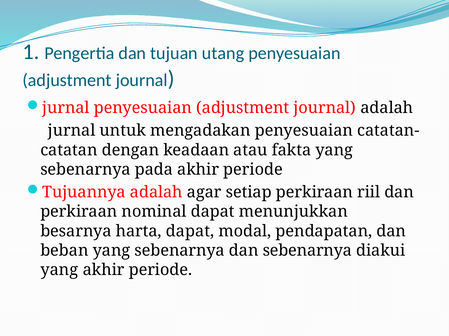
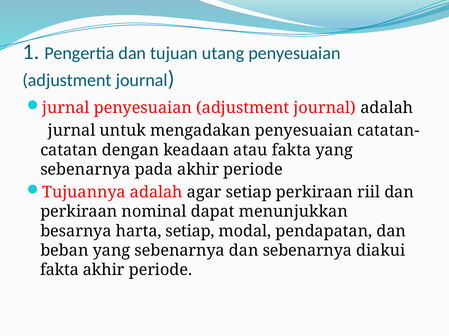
harta dapat: dapat -> setiap (190, 232)
yang: yang -> fakta (59, 271)
